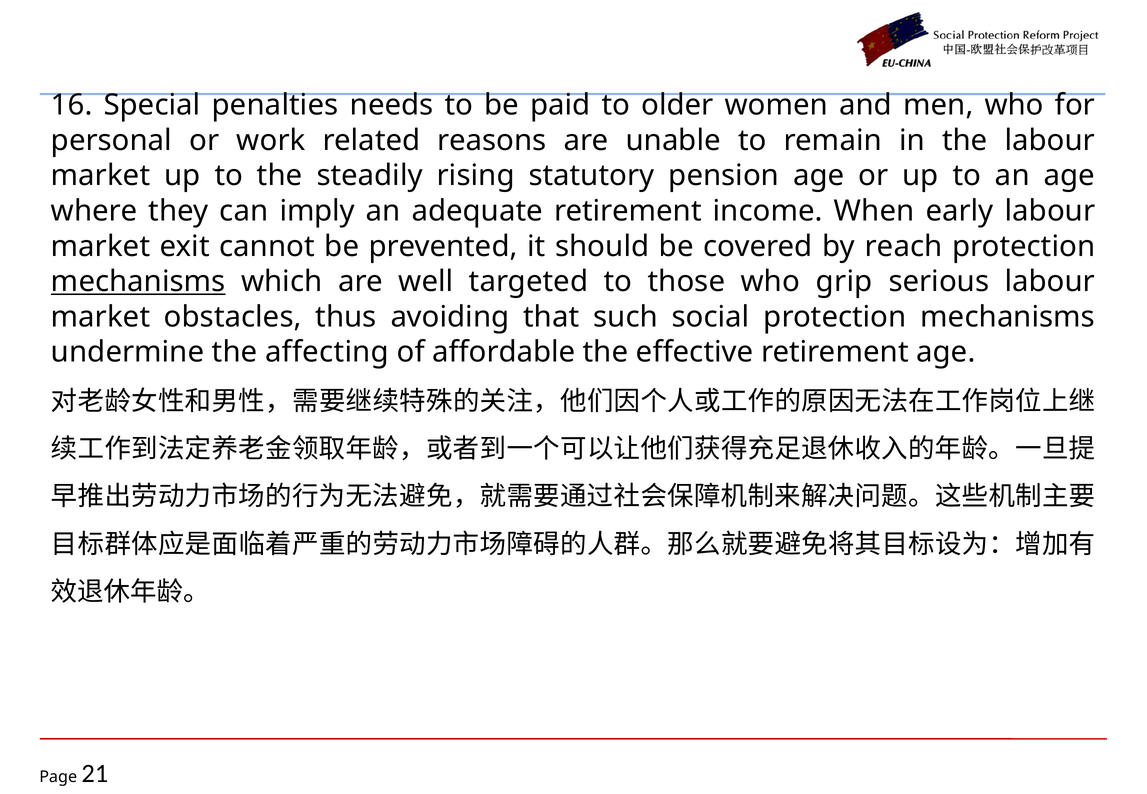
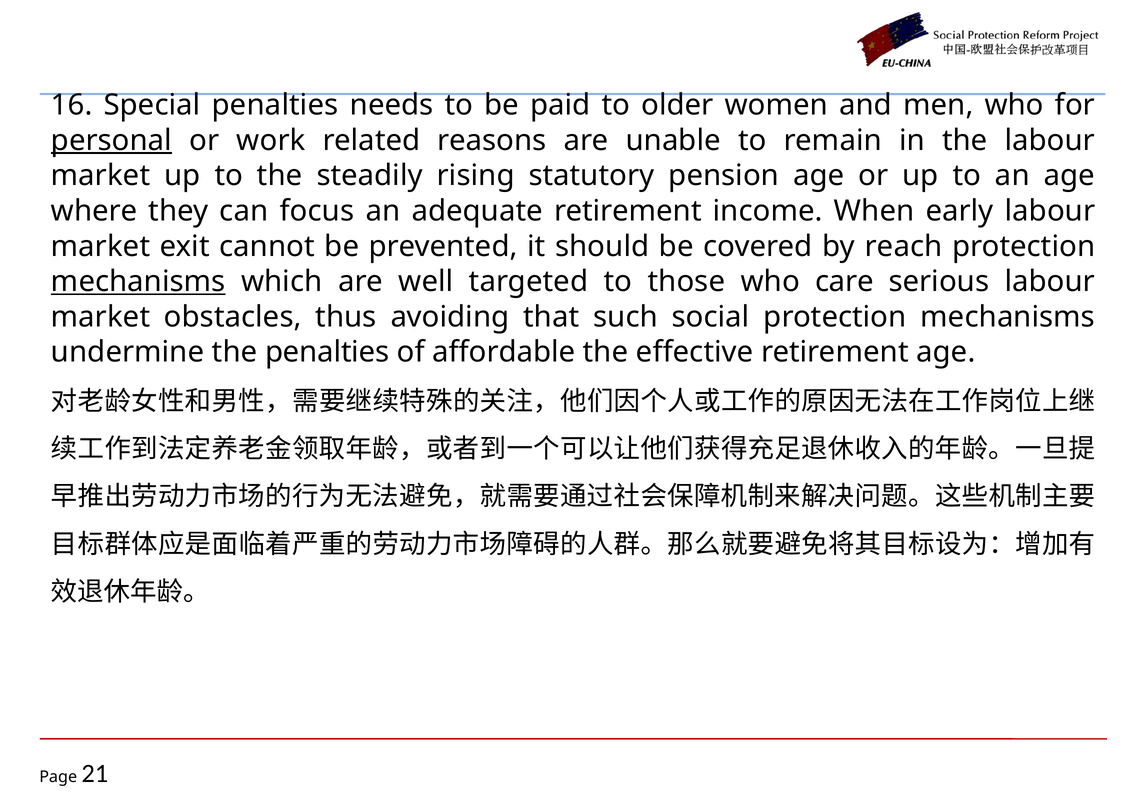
personal underline: none -> present (111, 140)
imply: imply -> focus (317, 211)
grip: grip -> care (844, 282)
the affecting: affecting -> penalties (327, 352)
